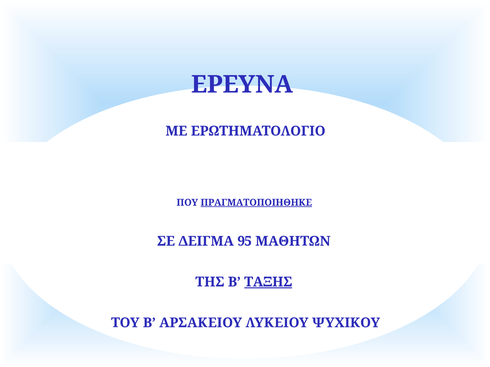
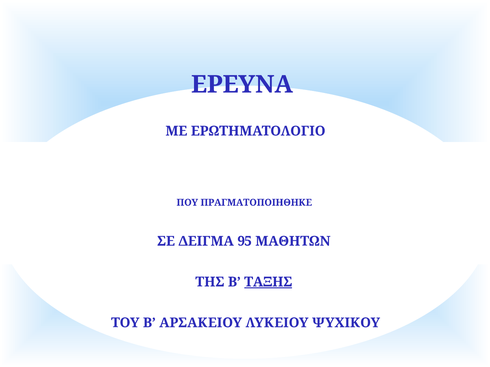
ΠΡΑΓΜΑΤΟΠΟΙΗΘΗΚΕ underline: present -> none (256, 203)
